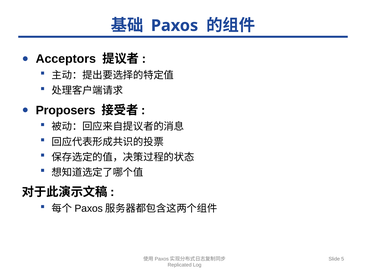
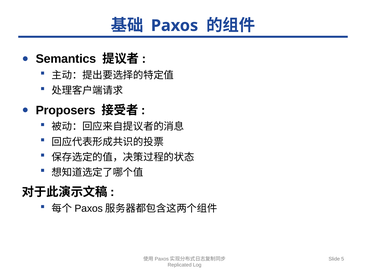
Acceptors: Acceptors -> Semantics (66, 59)
